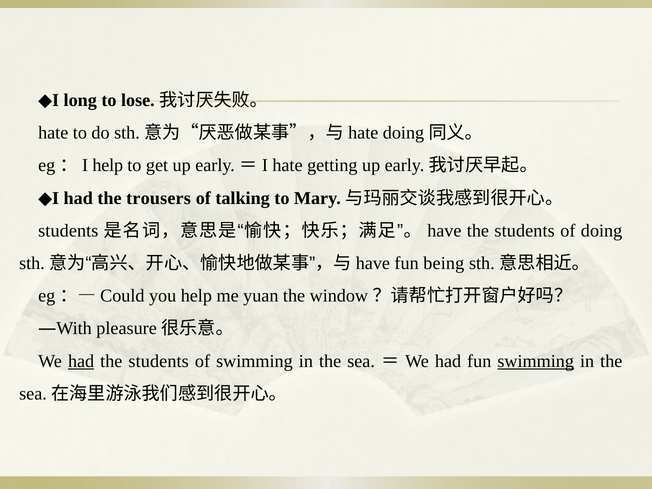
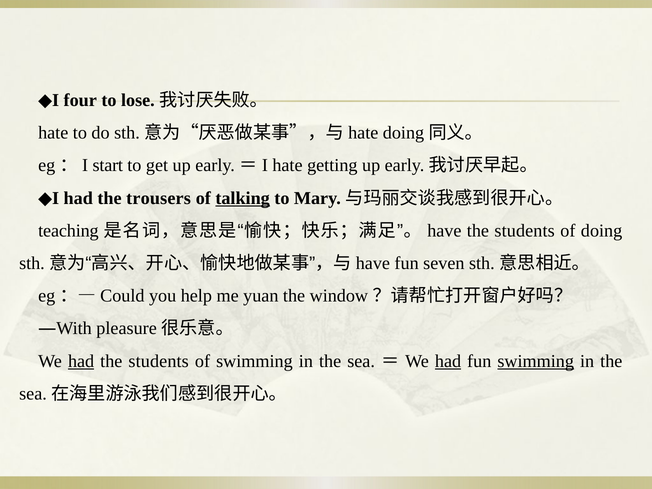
long: long -> four (80, 100)
eg：I help: help -> start (108, 165)
talking underline: none -> present (243, 198)
students: students -> teaching (68, 231)
being: being -> seven (444, 263)
had underline: none -> present (448, 361)
